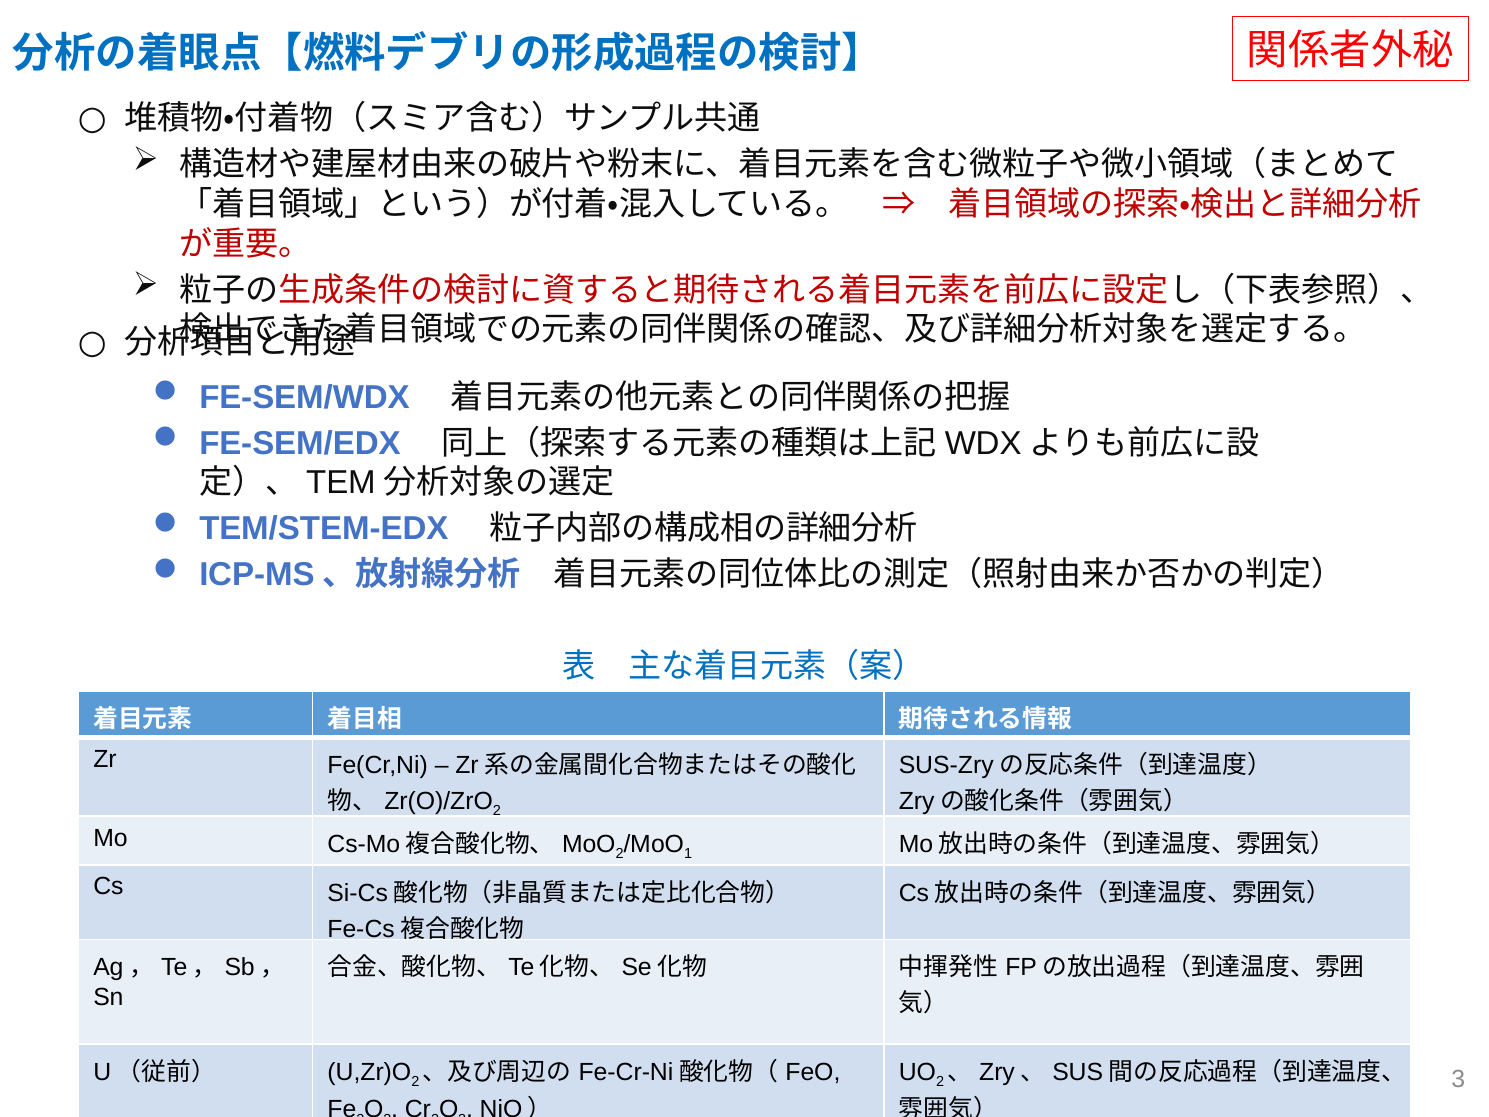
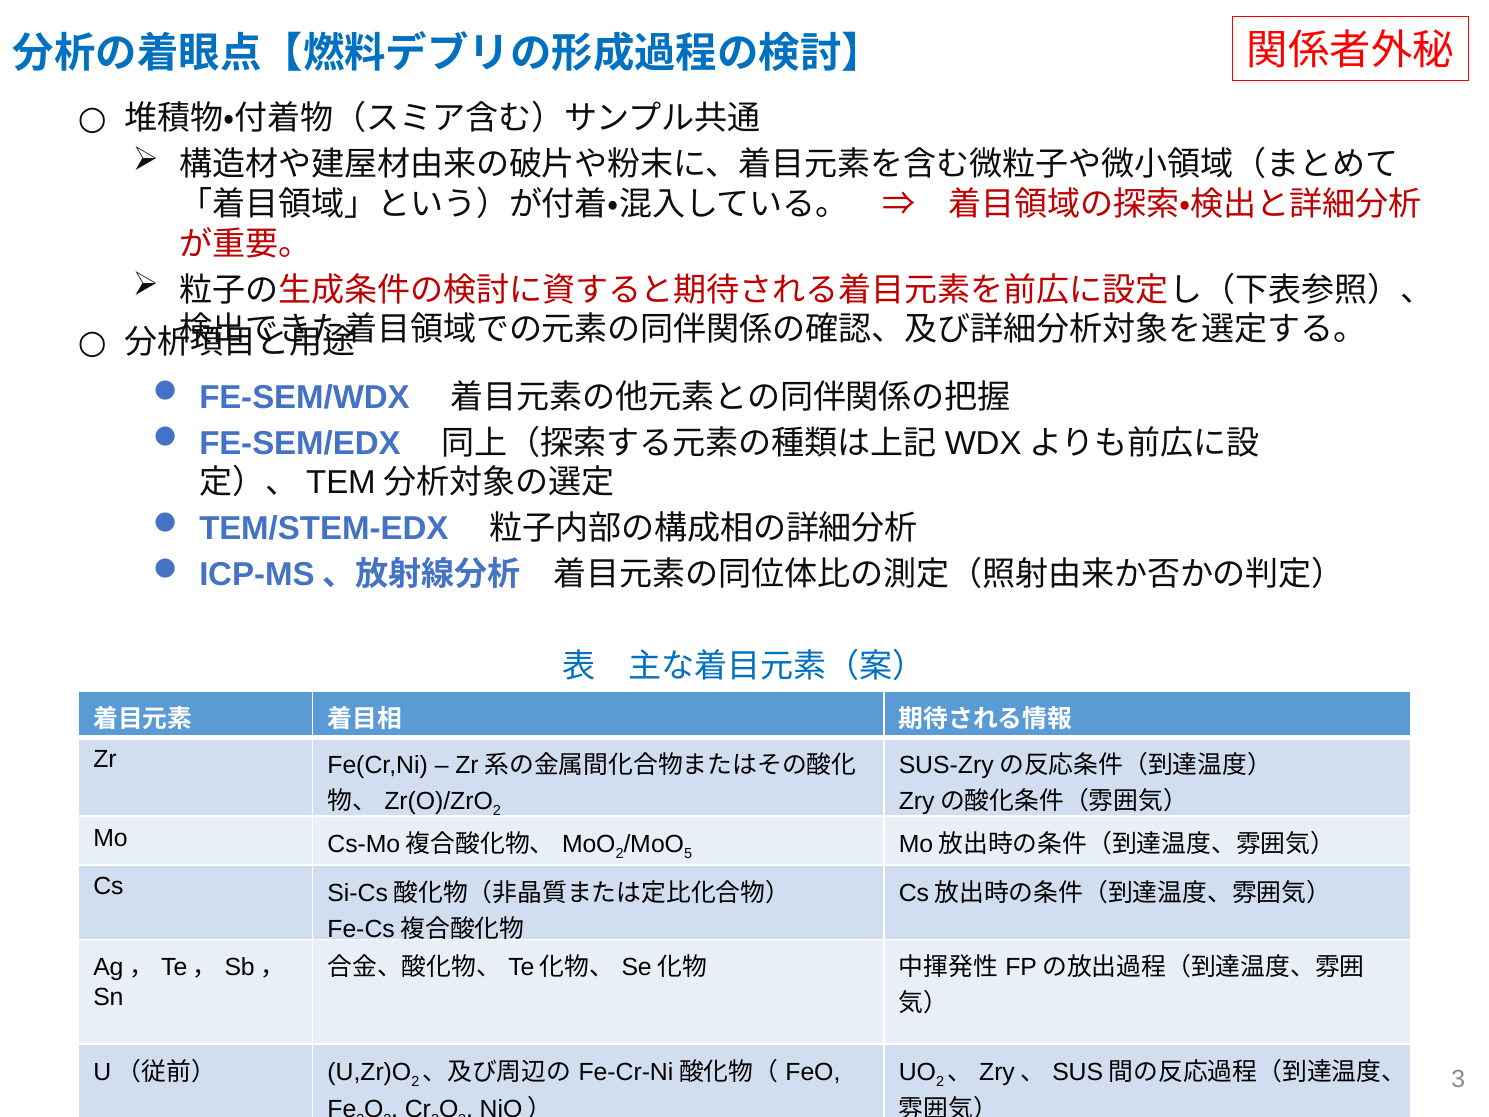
1: 1 -> 5 (688, 854)
